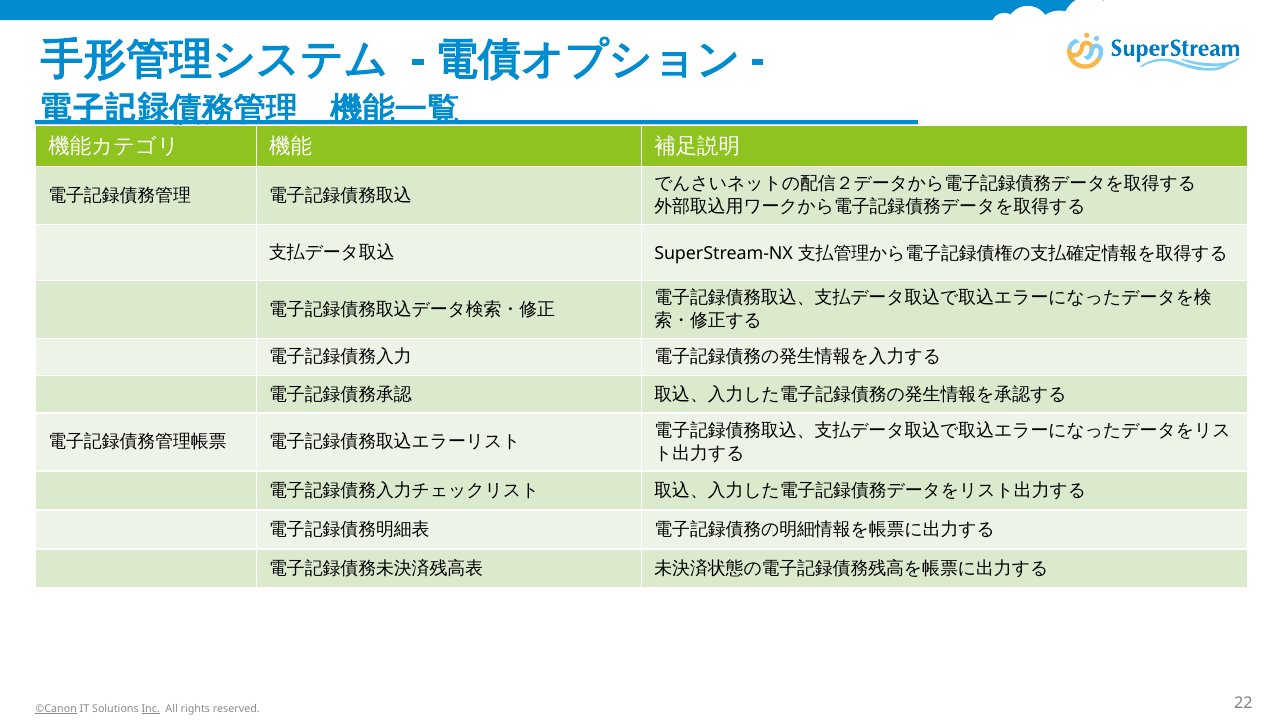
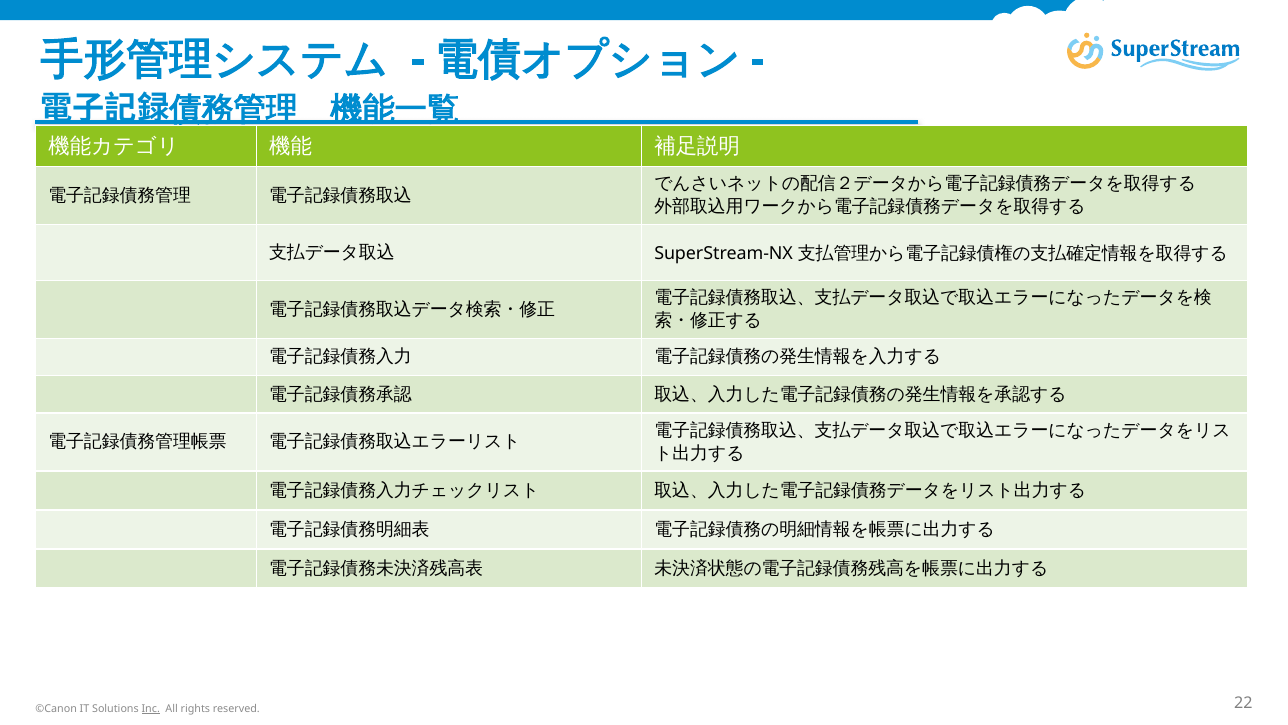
©Canon underline: present -> none (56, 708)
